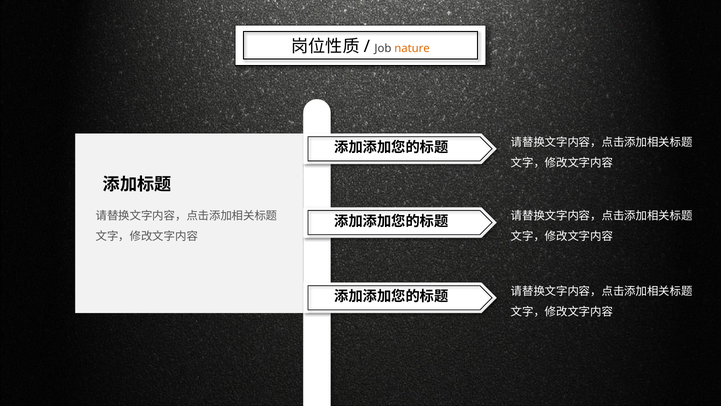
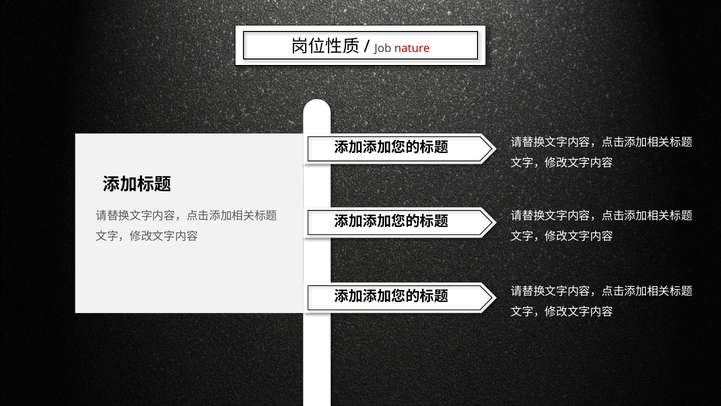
nature colour: orange -> red (412, 48)
